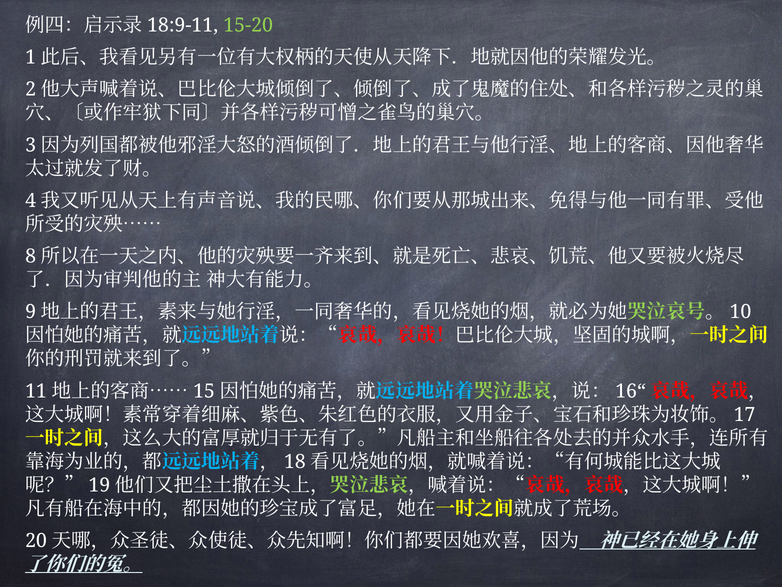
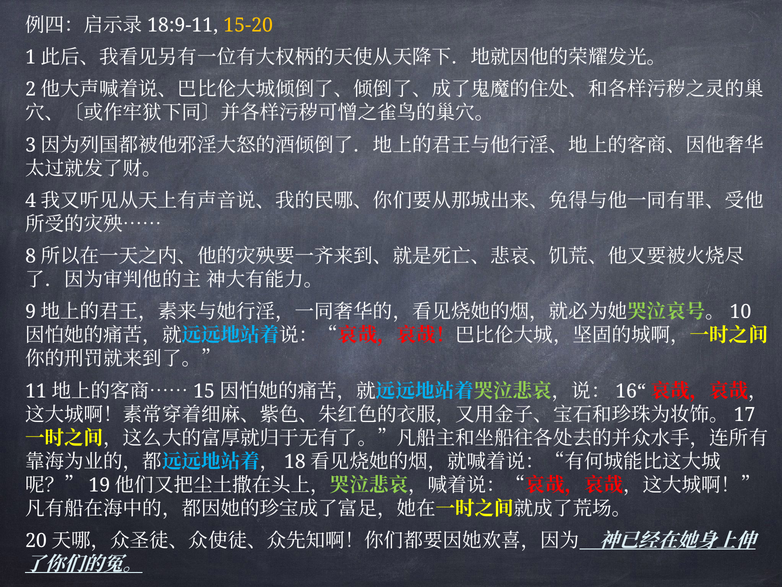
15-20 colour: light green -> yellow (248, 25)
